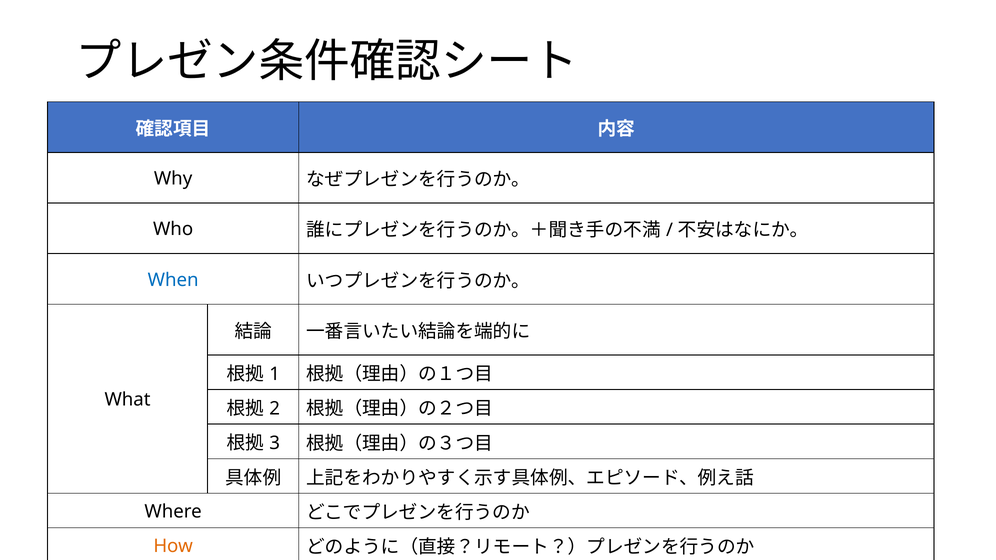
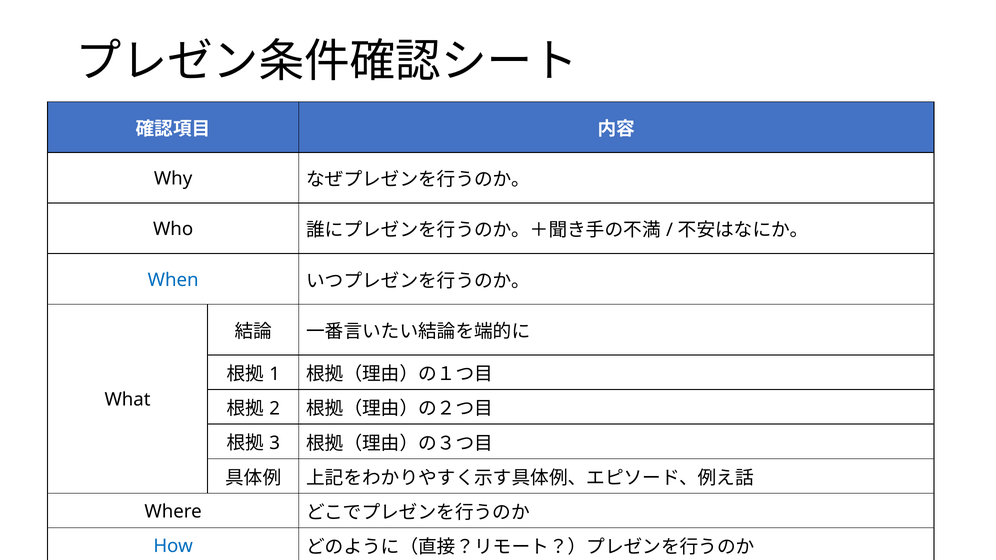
How colour: orange -> blue (173, 546)
